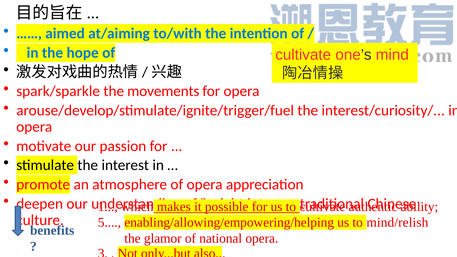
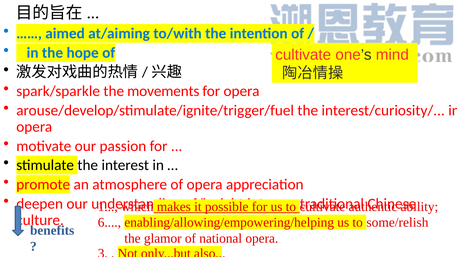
5: 5 -> 6 (109, 222)
mind/relish: mind/relish -> some/relish (397, 222)
